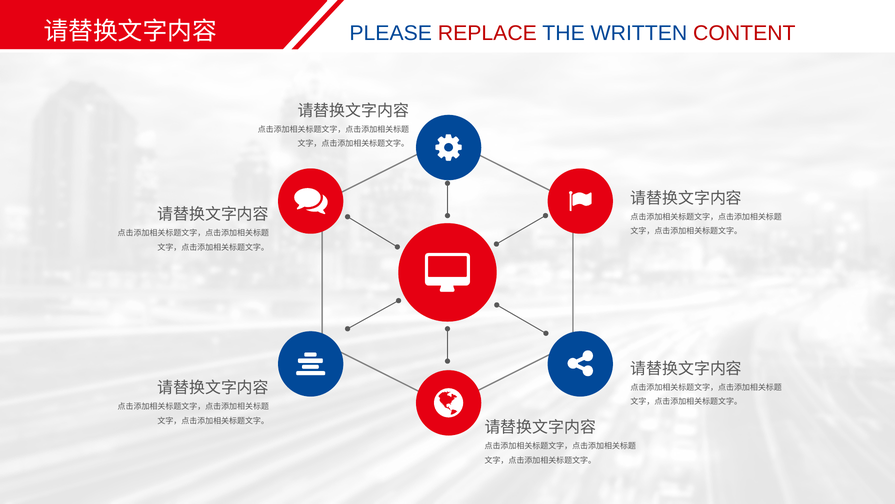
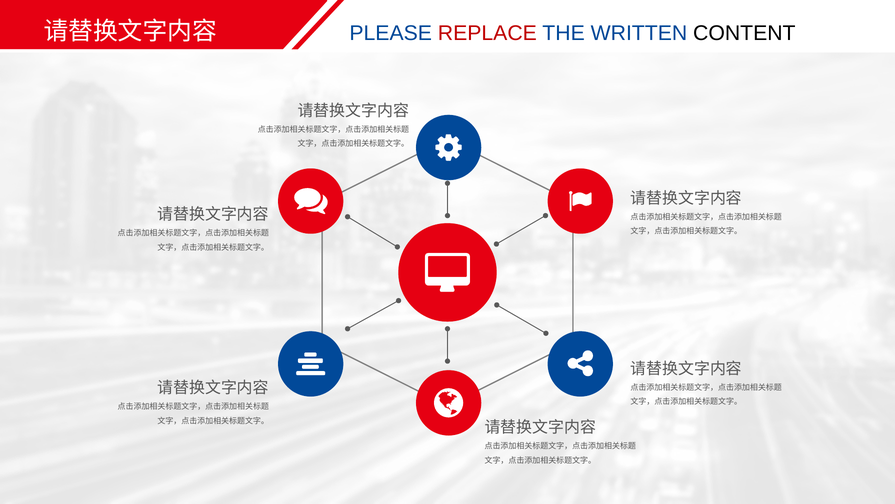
CONTENT colour: red -> black (744, 33)
